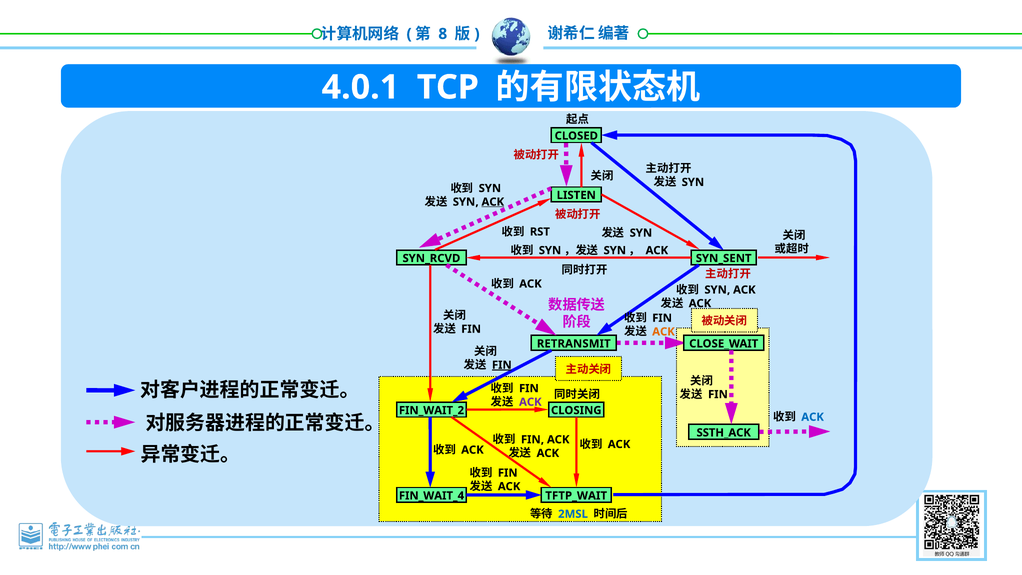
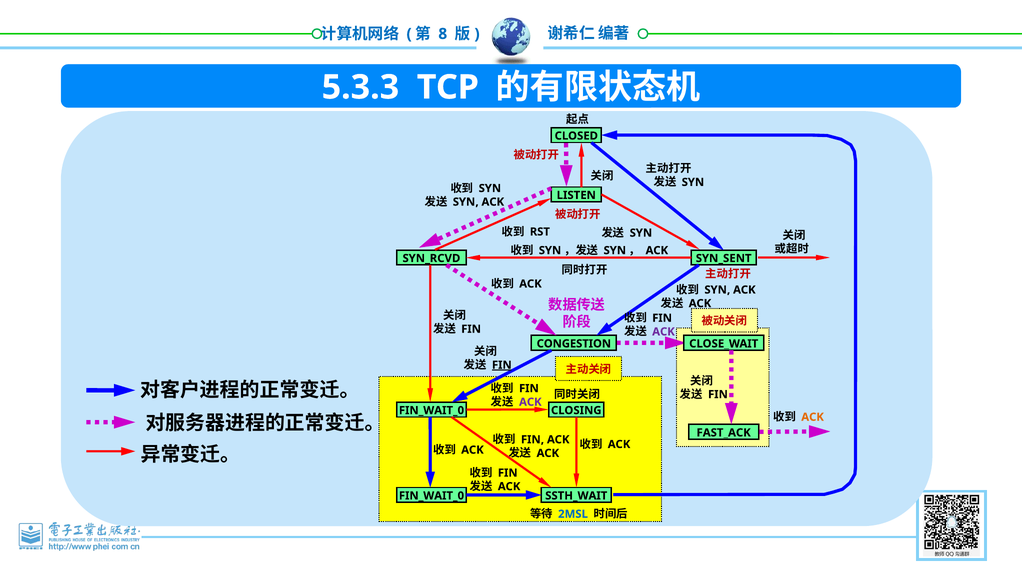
4.0.1: 4.0.1 -> 5.3.3 (360, 87)
ACK underline: present -> none (493, 202)
ACK colour: orange -> purple (663, 332)
RETRANSMIT: RETRANSMIT -> CONGESTION (574, 344)
FIN_WAIT_2: FIN_WAIT_2 -> FIN_WAIT_0 (431, 410)
ACK colour: blue -> orange (813, 417)
SSTH_ACK: SSTH_ACK -> FAST_ACK (724, 433)
FIN_WAIT_4: FIN_WAIT_4 -> FIN_WAIT_0 (431, 496)
TFTP_WAIT: TFTP_WAIT -> SSTH_WAIT (576, 496)
